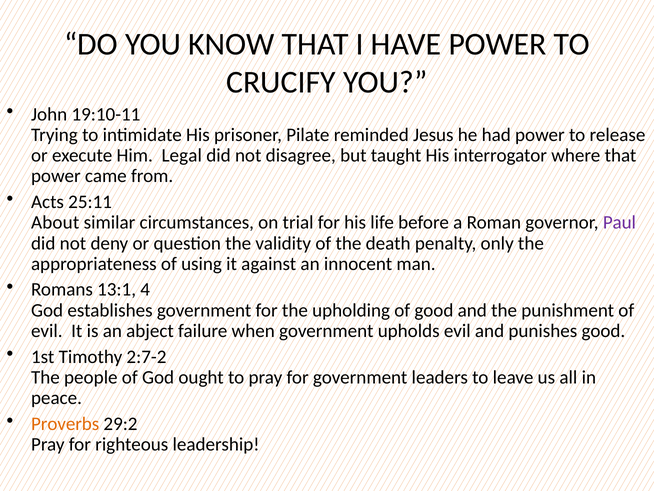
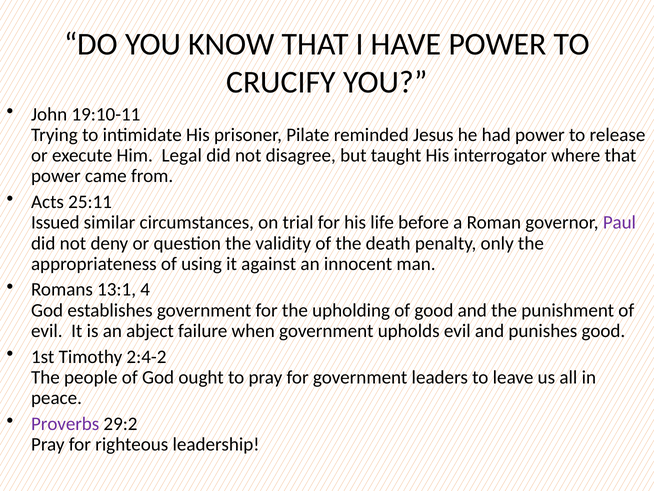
About: About -> Issued (55, 222)
2:7-2: 2:7-2 -> 2:4-2 (146, 356)
Proverbs colour: orange -> purple (65, 423)
